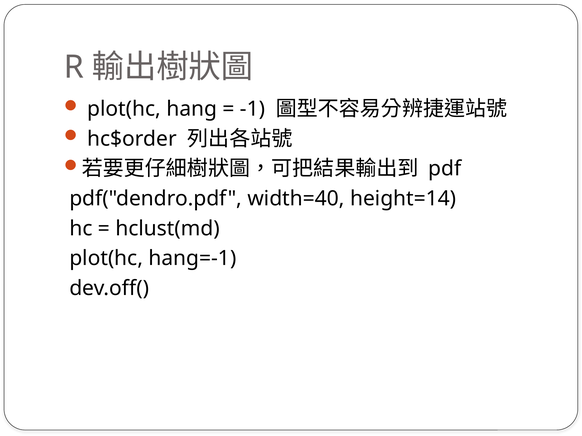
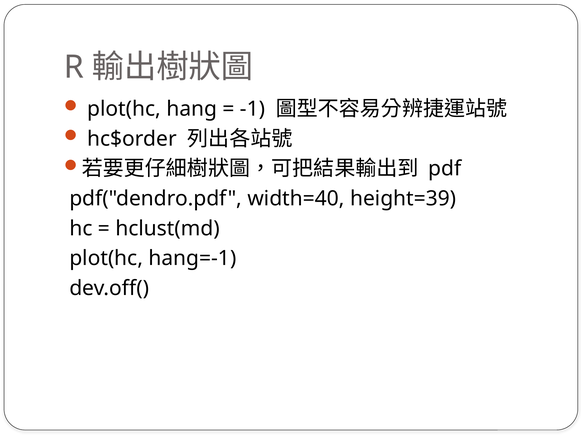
height=14: height=14 -> height=39 (403, 199)
